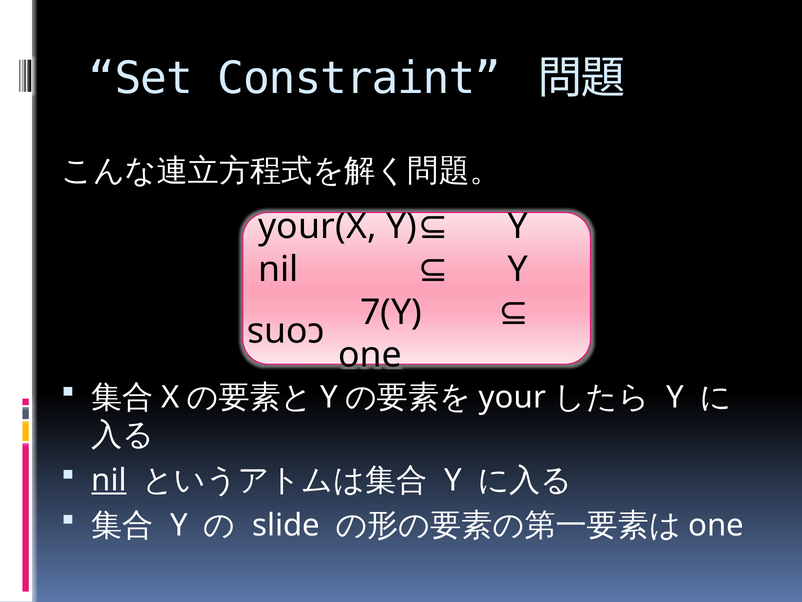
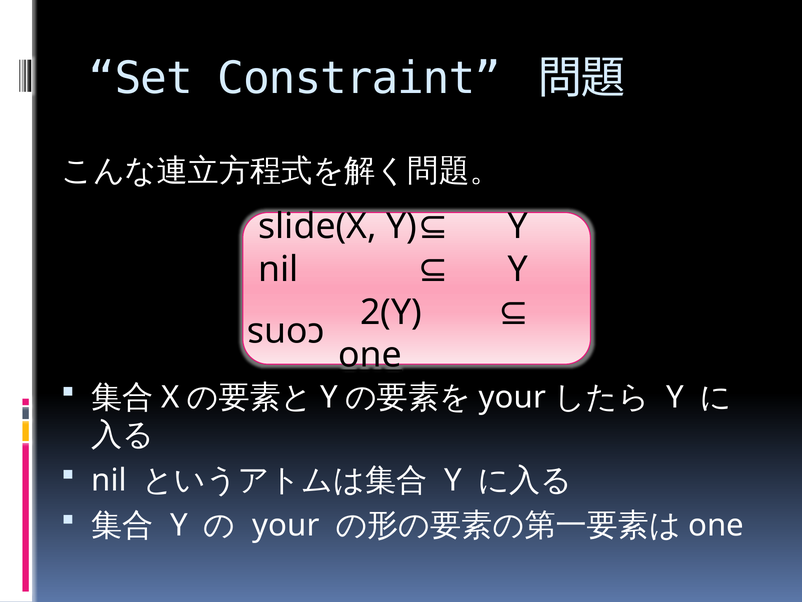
your(X: your(X -> slide(X (317, 226)
7(Y: 7(Y -> 2(Y (391, 312)
nil underline: present -> none (109, 480)
slide: slide -> your (286, 525)
